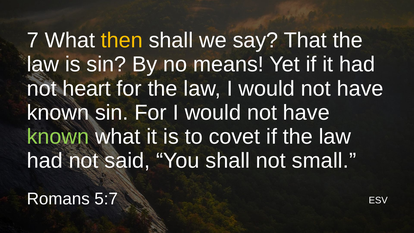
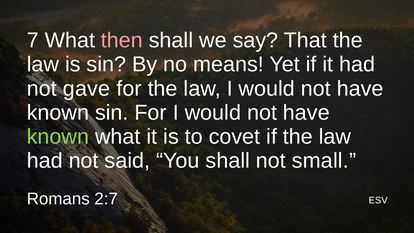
then colour: yellow -> pink (122, 40)
heart: heart -> gave (87, 89)
5:7: 5:7 -> 2:7 (106, 199)
